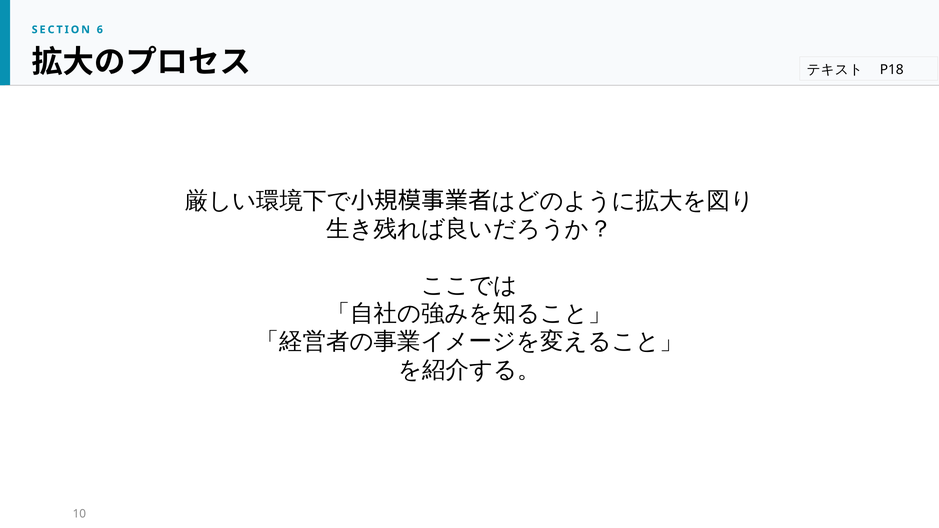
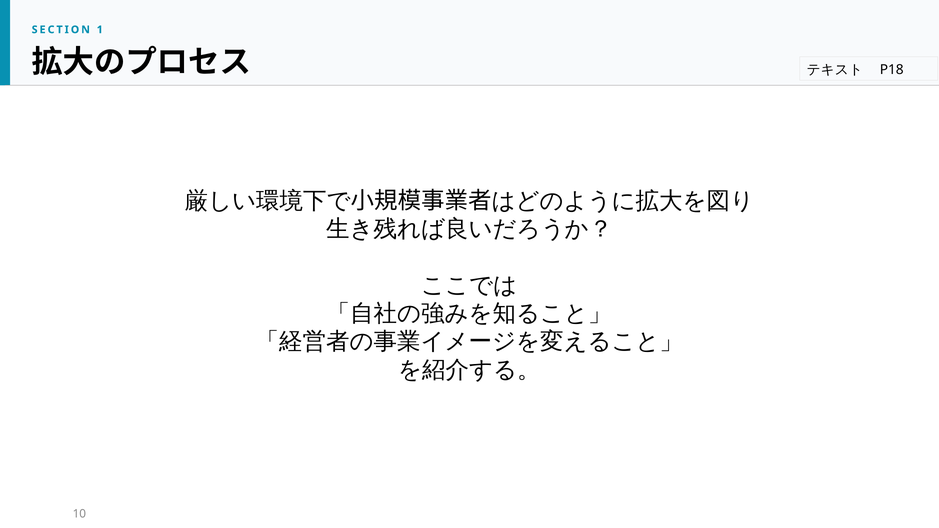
6: 6 -> 1 (100, 30)
